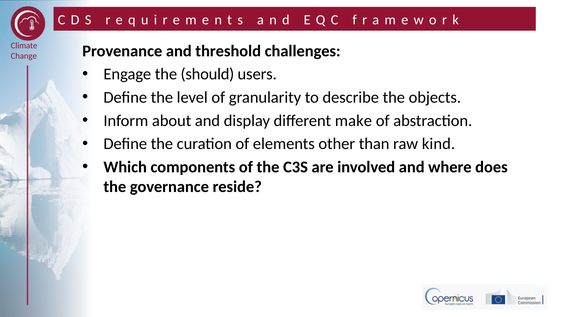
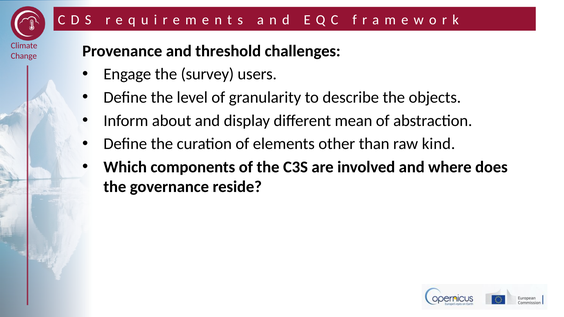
should: should -> survey (207, 74)
make: make -> mean (354, 121)
